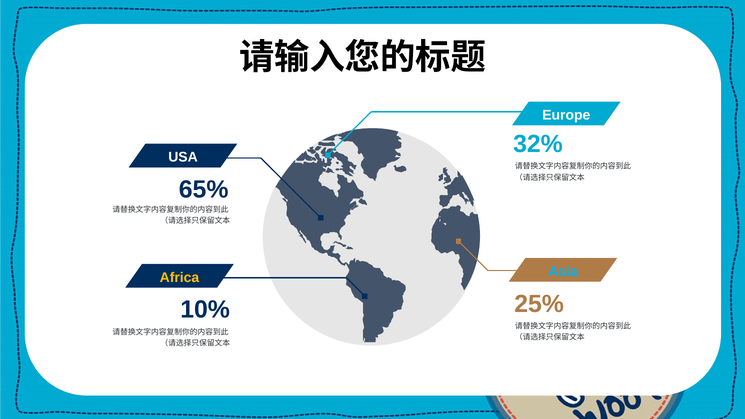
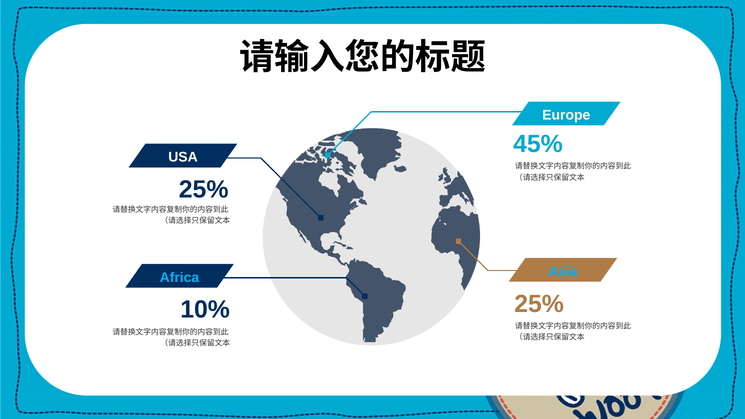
32%: 32% -> 45% (538, 144)
65%: 65% -> 25% (204, 190)
Africa colour: yellow -> light blue (179, 278)
